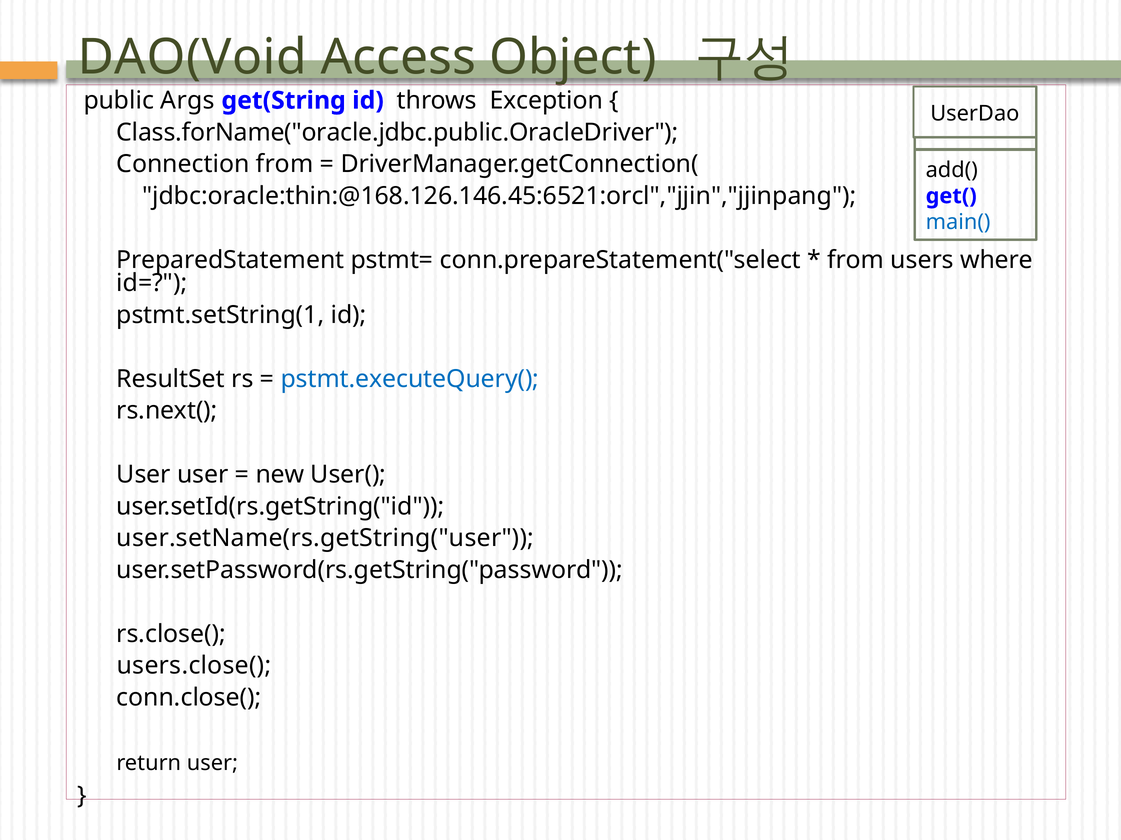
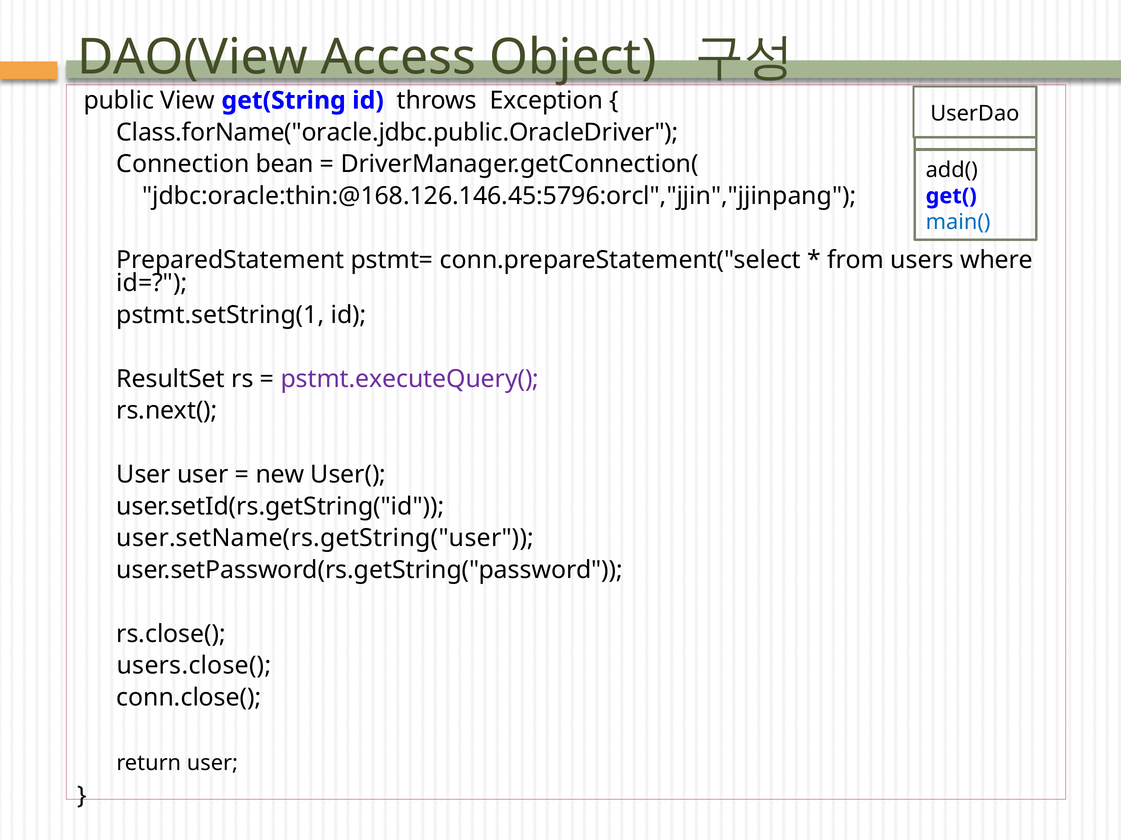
DAO(Void: DAO(Void -> DAO(View (192, 58)
Args: Args -> View (188, 101)
Connection from: from -> bean (285, 164)
jdbc:oracle:thin:@168.126.146.45:6521:orcl","jjin","jjinpang: jdbc:oracle:thin:@168.126.146.45:6521:orcl","jjin","jjinpang -> jdbc:oracle:thin:@168.126.146.45:5796:orcl","jjin","jjinpang (499, 196)
pstmt.executeQuery( colour: blue -> purple (410, 379)
